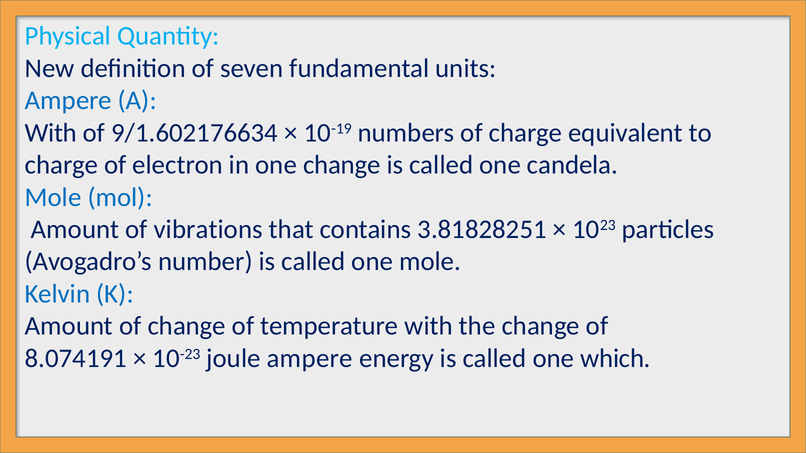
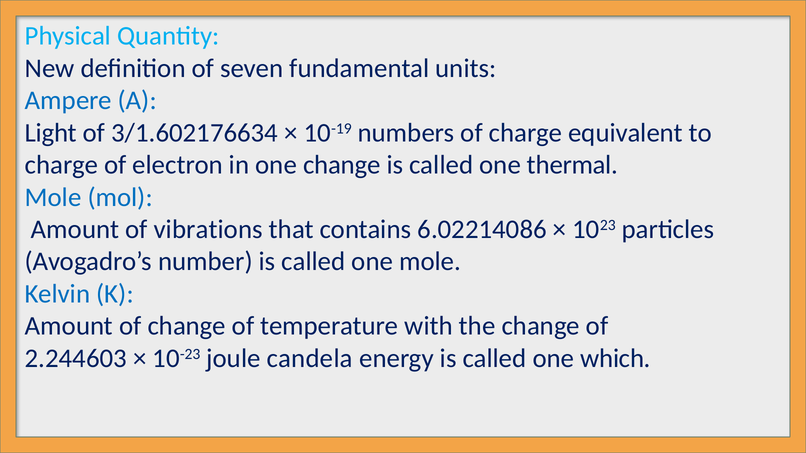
With: With -> Light (51, 133)
9/1.602176634: 9/1.602176634 -> 3/1.602176634 (195, 133)
candela: candela -> thermal (573, 165)
3.81828251: 3.81828251 -> 6.02214086 (482, 230)
8.074191: 8.074191 -> 2.244603 (76, 359)
joule ampere: ampere -> candela (310, 359)
